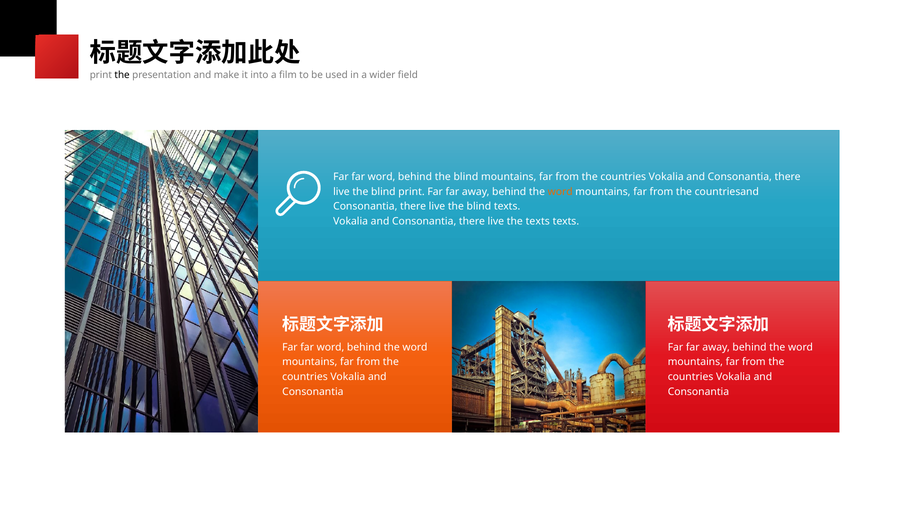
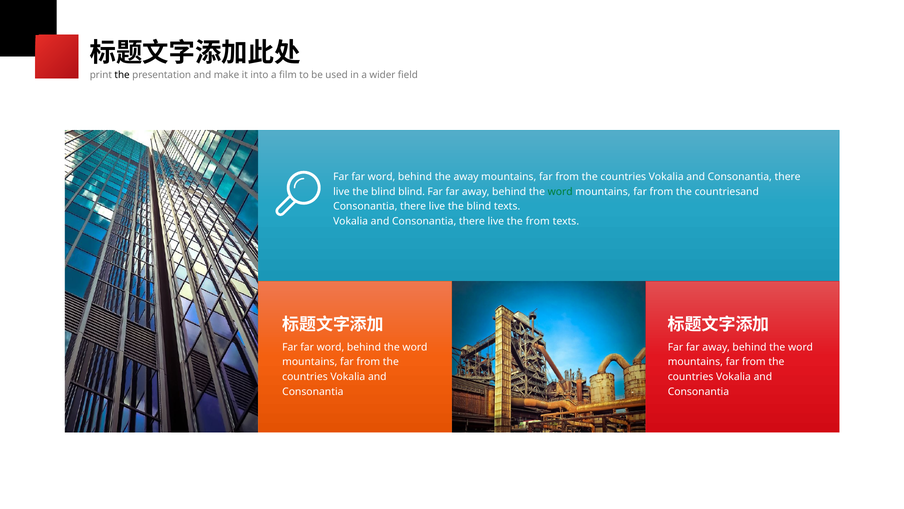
behind the blind: blind -> away (466, 177)
blind print: print -> blind (412, 191)
word colour: orange -> green (560, 191)
the texts: texts -> from (538, 221)
